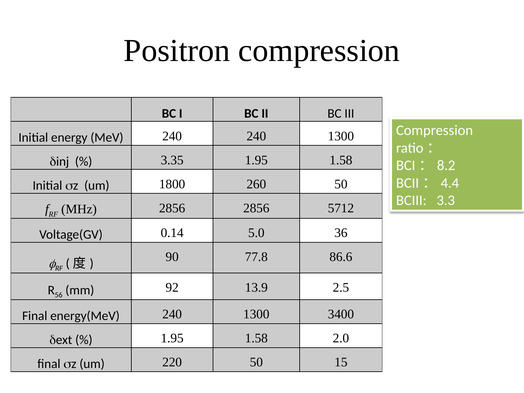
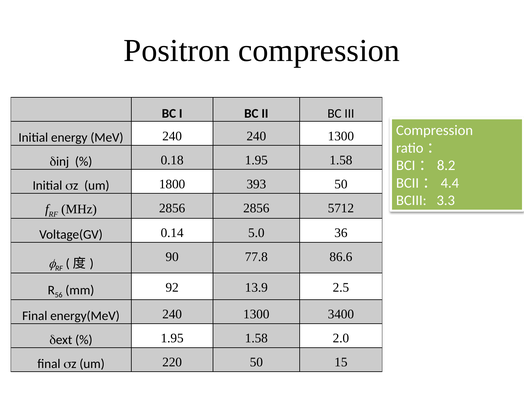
3.35: 3.35 -> 0.18 (172, 160)
260: 260 -> 393 (256, 184)
